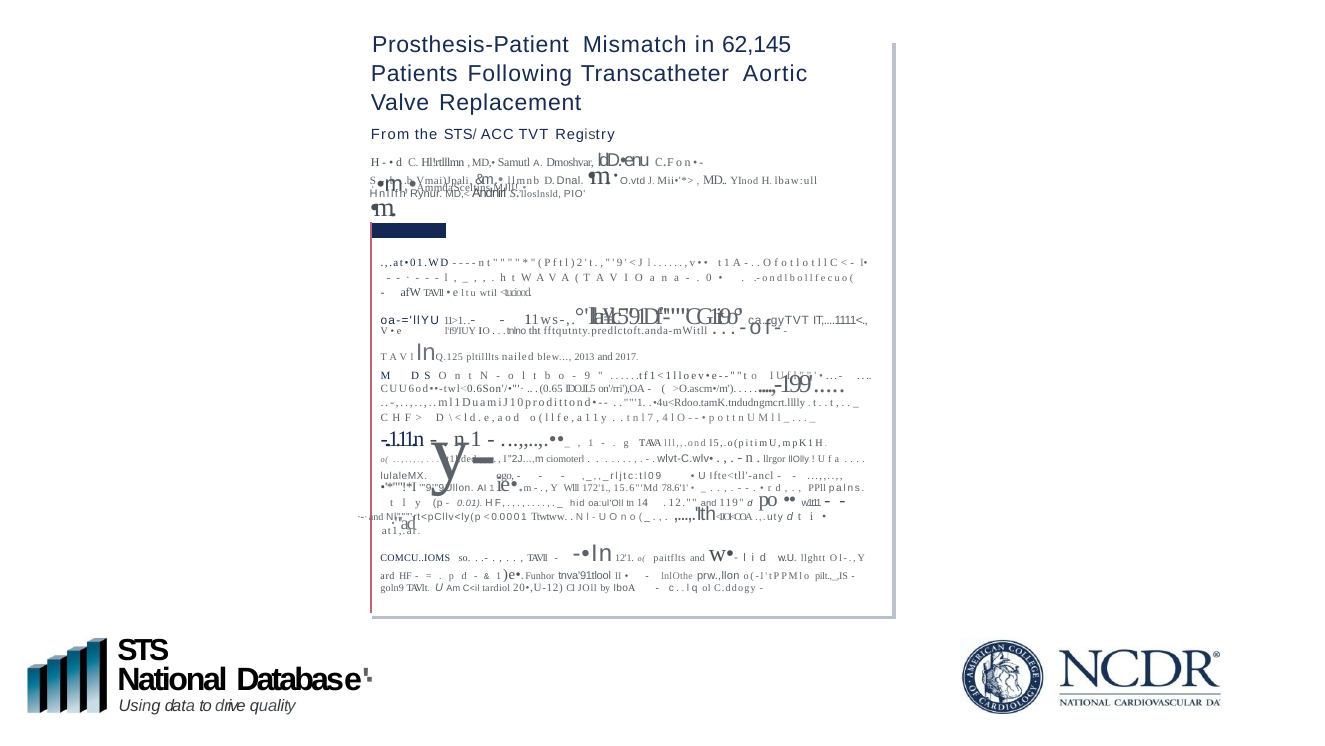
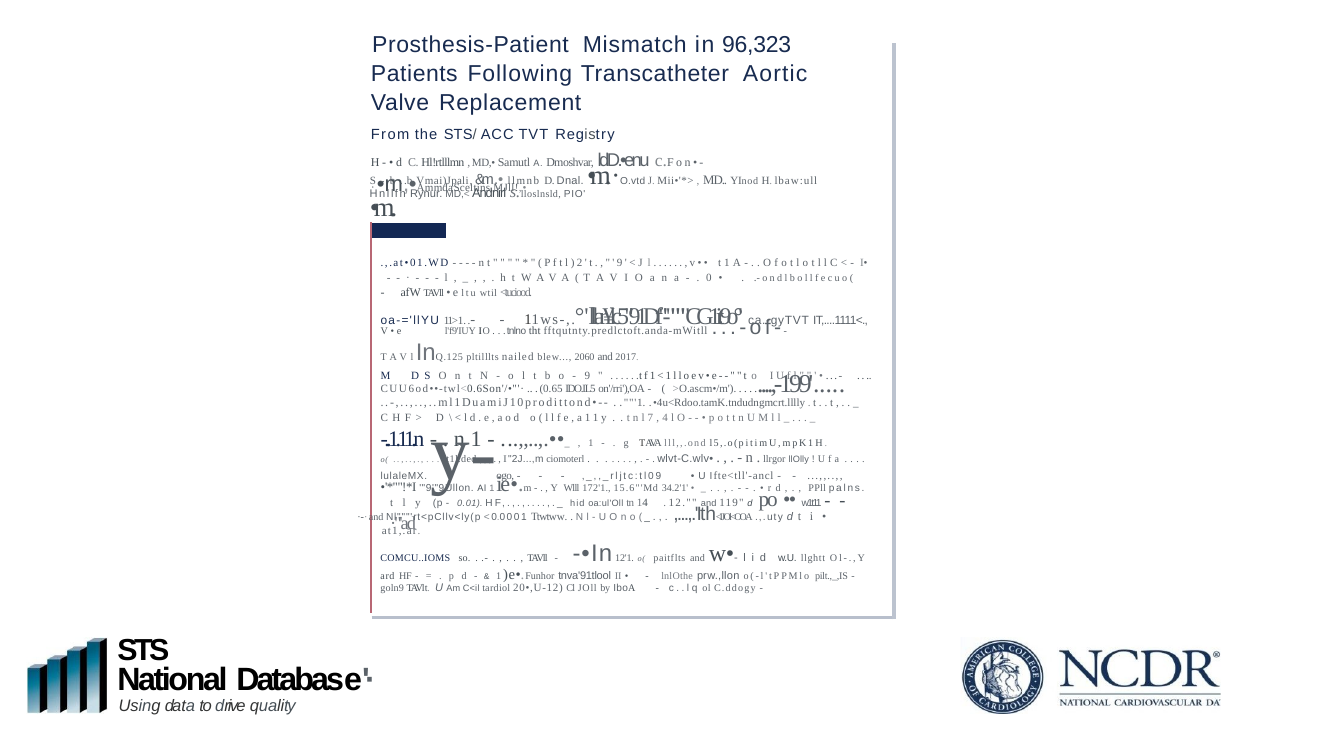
62,145: 62,145 -> 96,323 (757, 45)
2013: 2013 -> 2060 (585, 356)
78.6'1: 78.6'1 -> 34.2'1 (675, 488)
